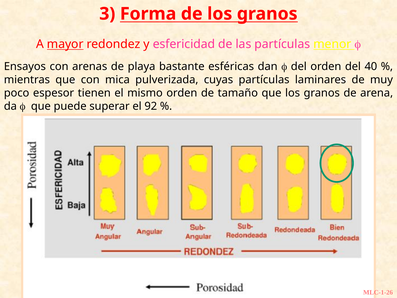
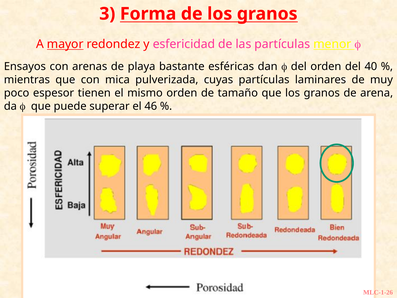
92: 92 -> 46 (151, 106)
